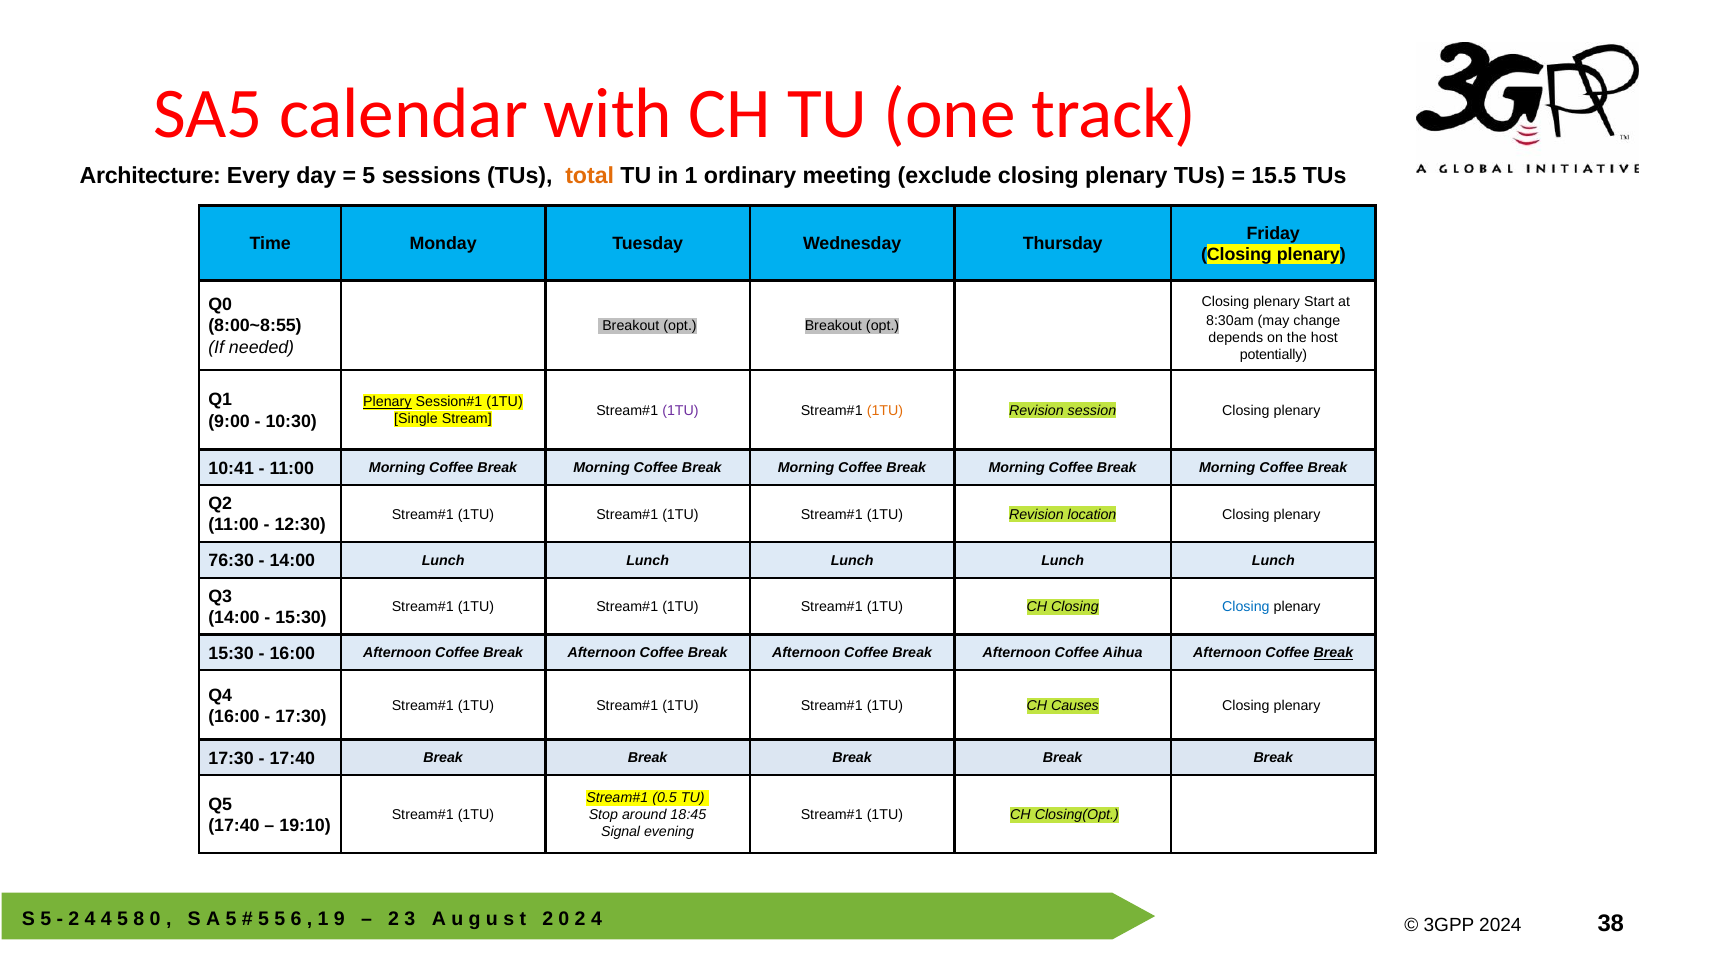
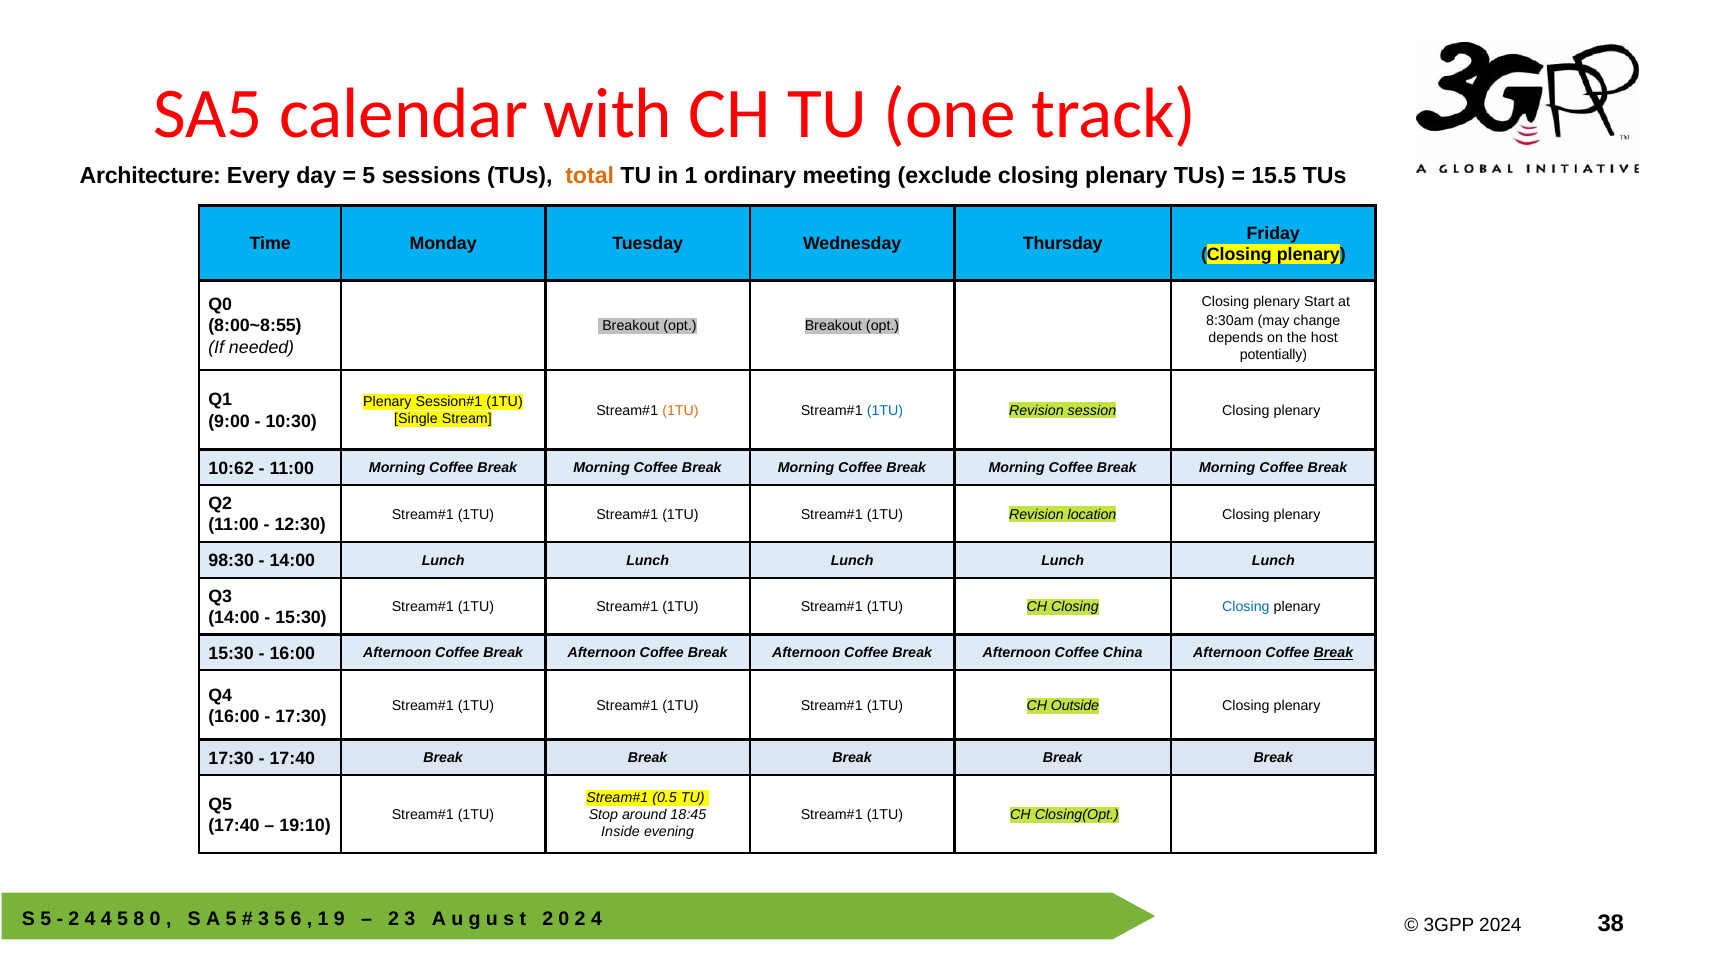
Plenary underline: present -> none (387, 402)
1TU colour: purple -> orange (680, 410)
1TU colour: orange -> blue (885, 410)
10:41: 10:41 -> 10:62 (231, 468)
76:30: 76:30 -> 98:30 (231, 561)
Aihua: Aihua -> China (1123, 653)
Causes: Causes -> Outside (1075, 706)
Signal: Signal -> Inside (620, 832)
5: 5 -> 3 (264, 918)
